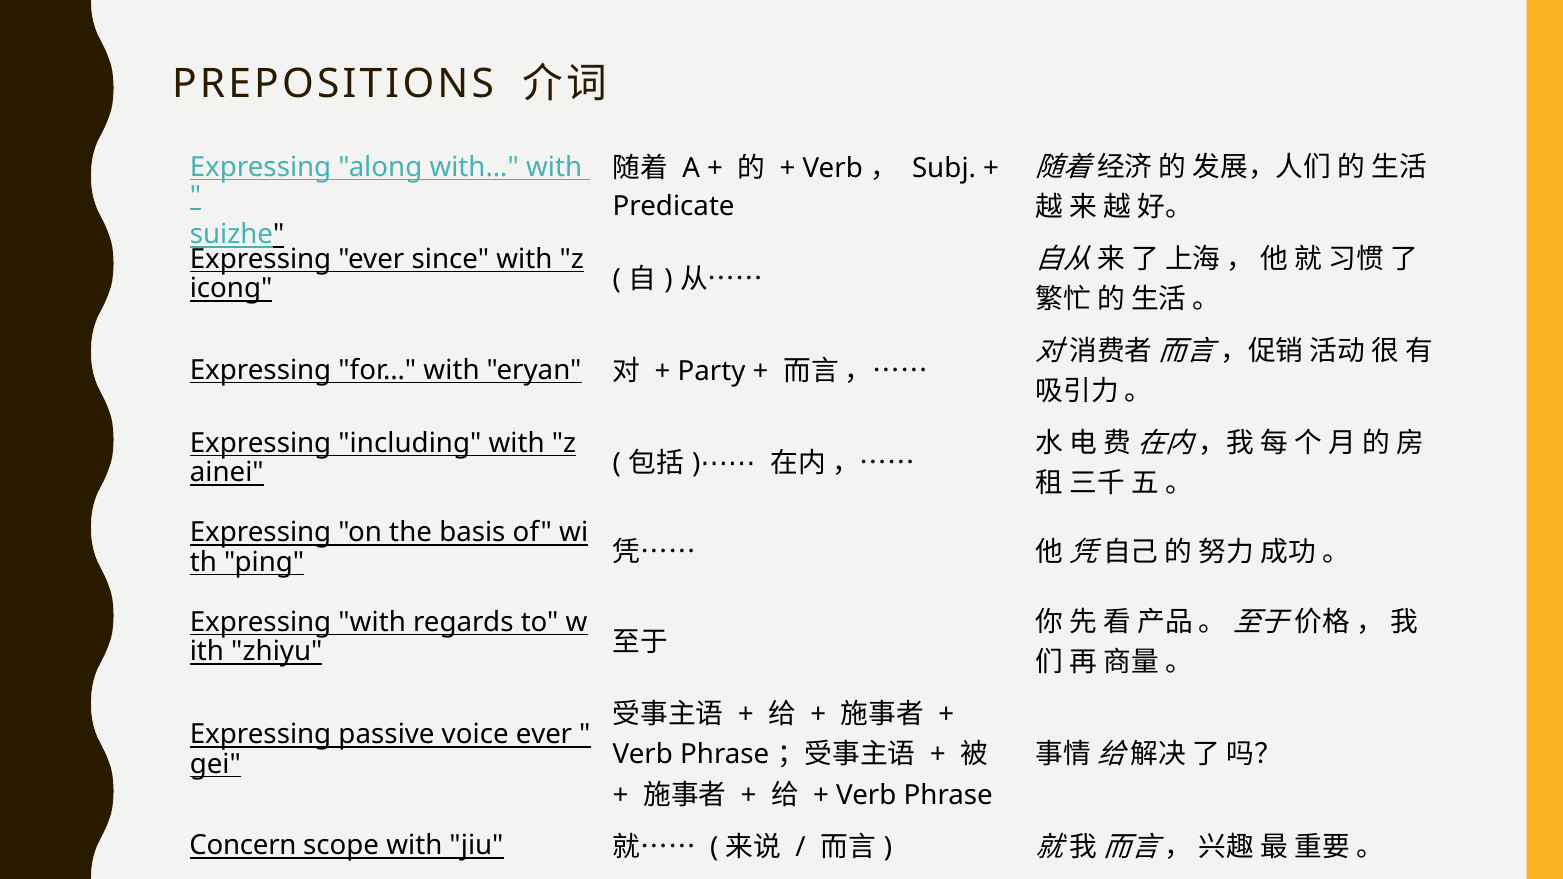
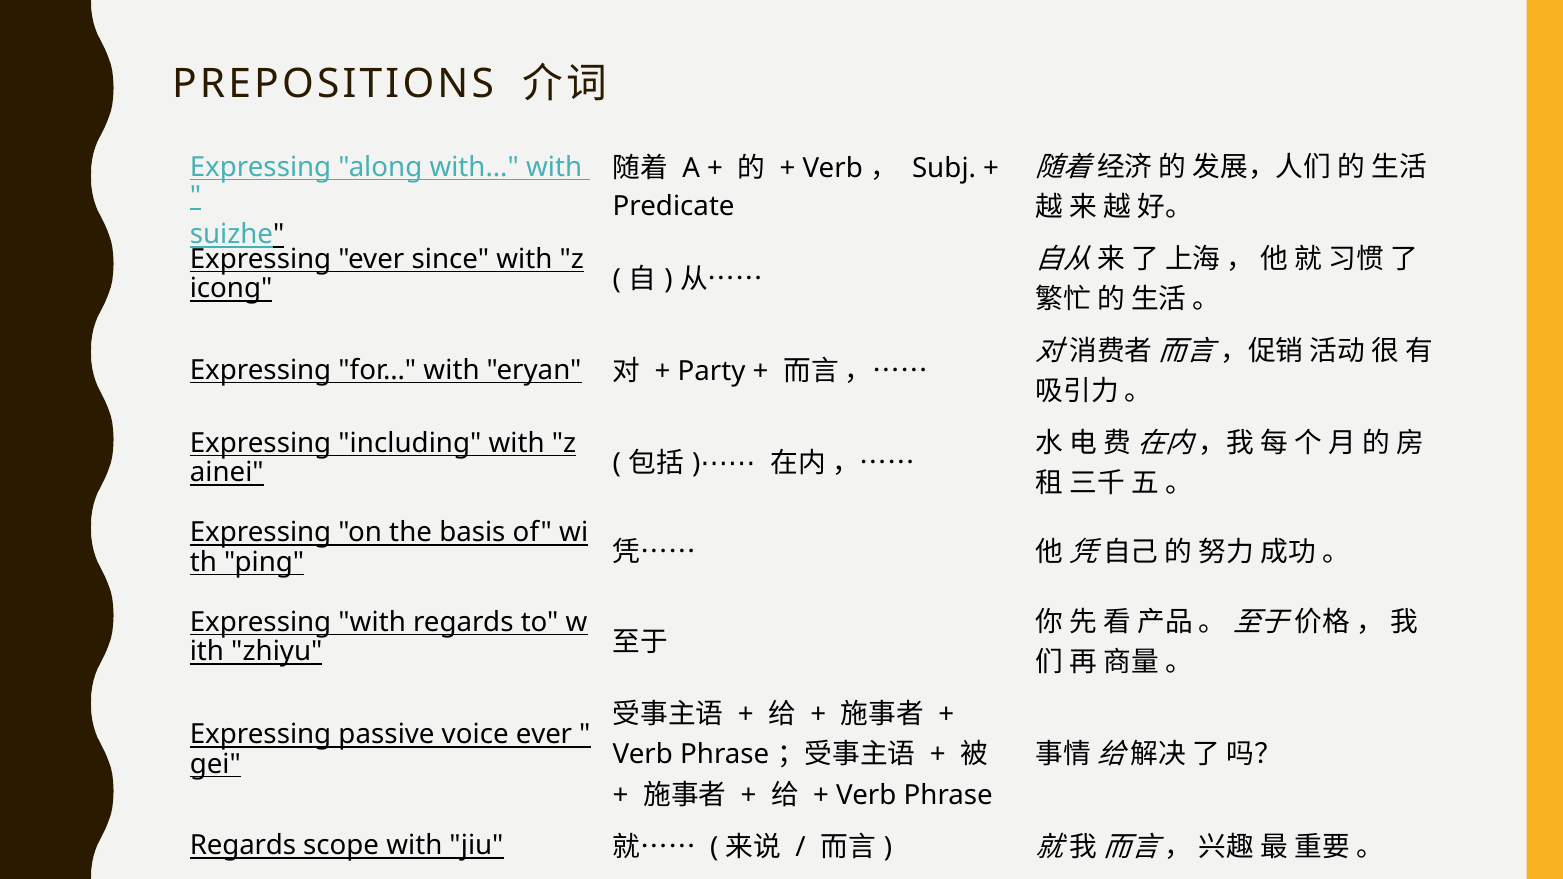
Concern: Concern -> Regards (243, 846)
